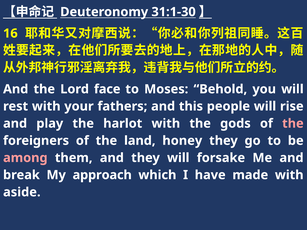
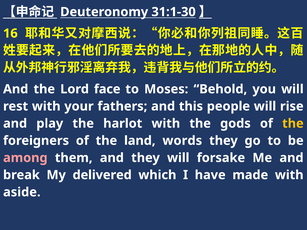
the colour: pink -> yellow (293, 124)
honey: honey -> words (182, 141)
approach: approach -> delivered (102, 175)
